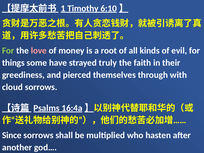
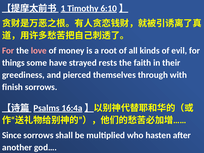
For colour: light green -> pink (8, 51)
truly: truly -> rests (108, 63)
cloud: cloud -> finish (12, 87)
